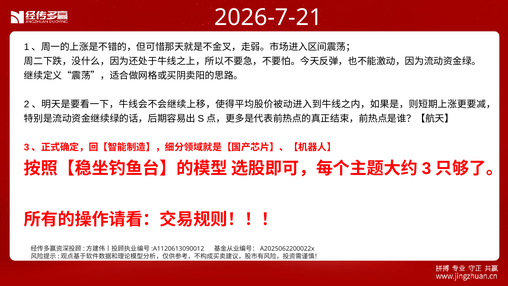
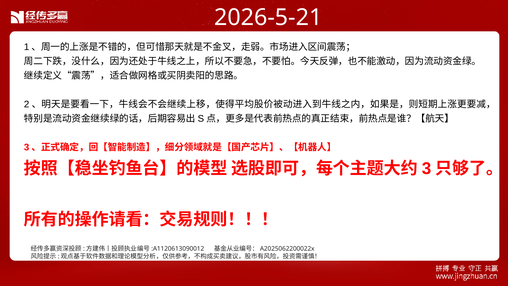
2026-7-21: 2026-7-21 -> 2026-5-21 (268, 17)
